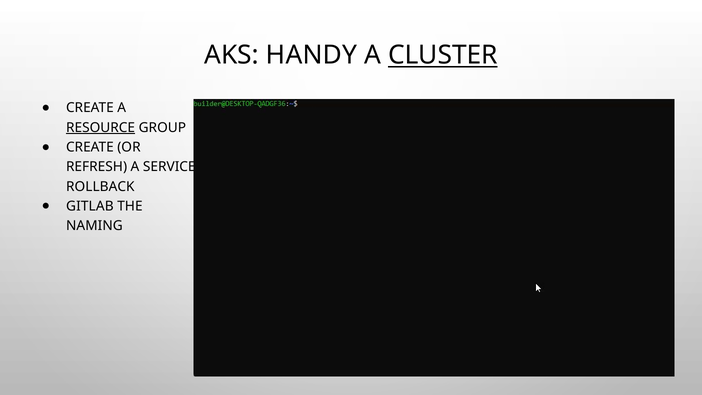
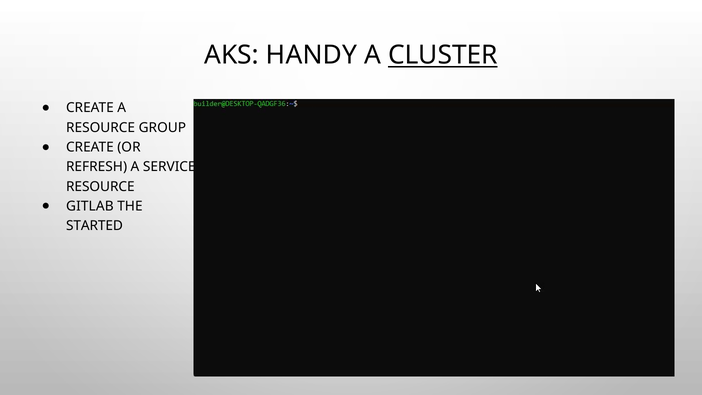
RESOURCE underline: present -> none (101, 128)
ROLLBACK: ROLLBACK -> RESOURCE (100, 186)
NAMING: NAMING -> STARTED (94, 226)
